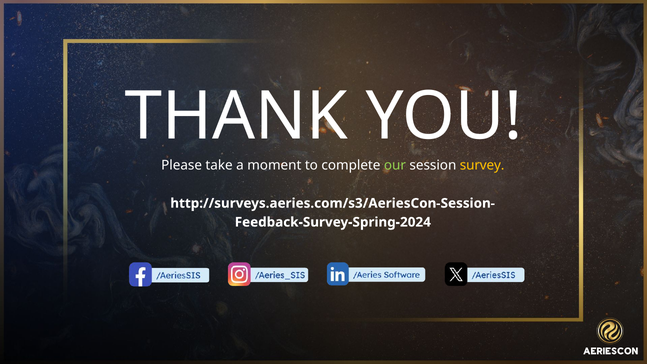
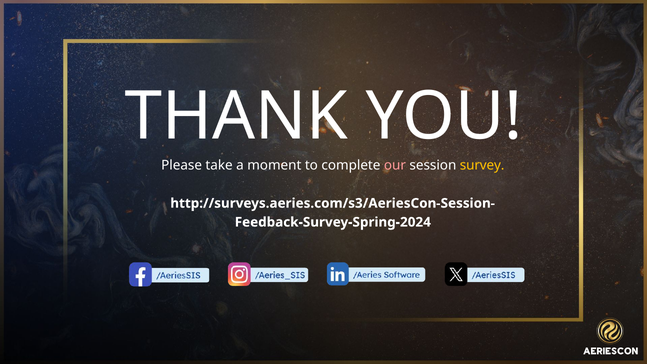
our colour: light green -> pink (395, 166)
